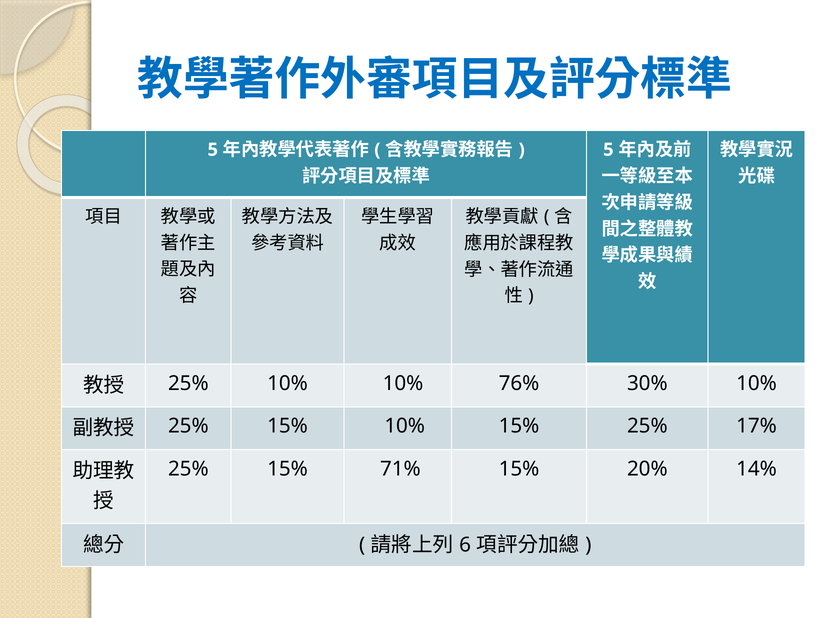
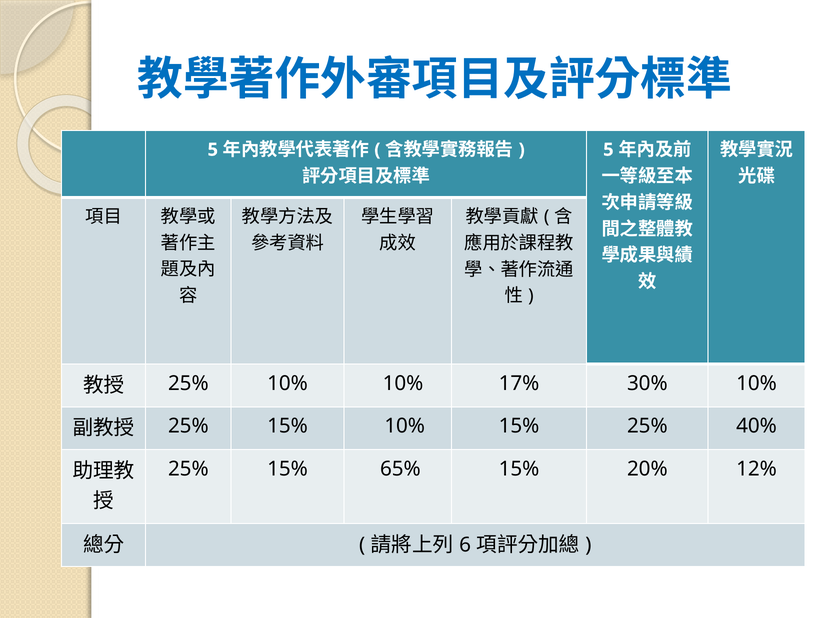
76%: 76% -> 17% (519, 383)
17%: 17% -> 40% (757, 426)
71%: 71% -> 65% (400, 469)
14%: 14% -> 12% (757, 469)
